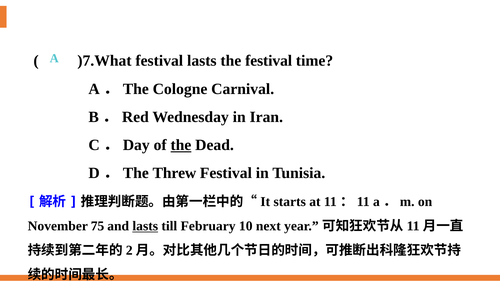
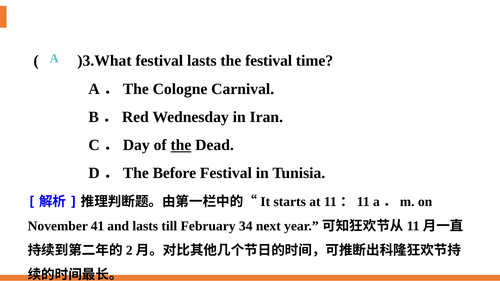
)7.What: )7.What -> )3.What (104, 61)
Threw: Threw -> Before (174, 173)
75: 75 -> 41 (98, 226)
lasts underline: present -> none (145, 226)
10: 10 -> 34 (246, 226)
